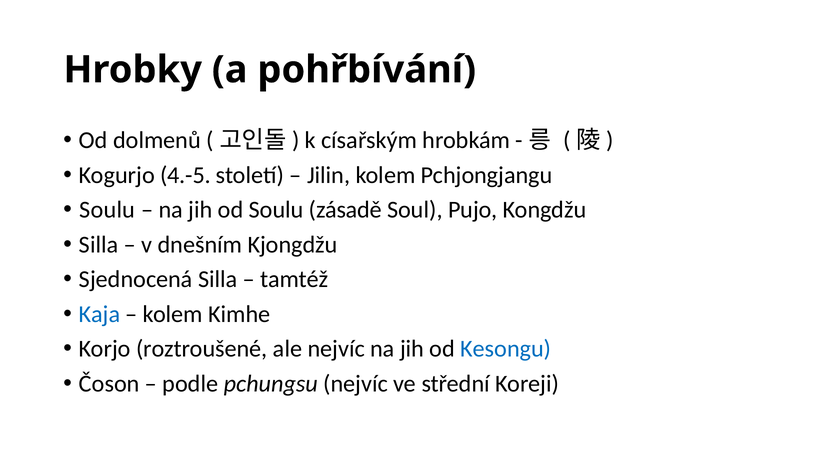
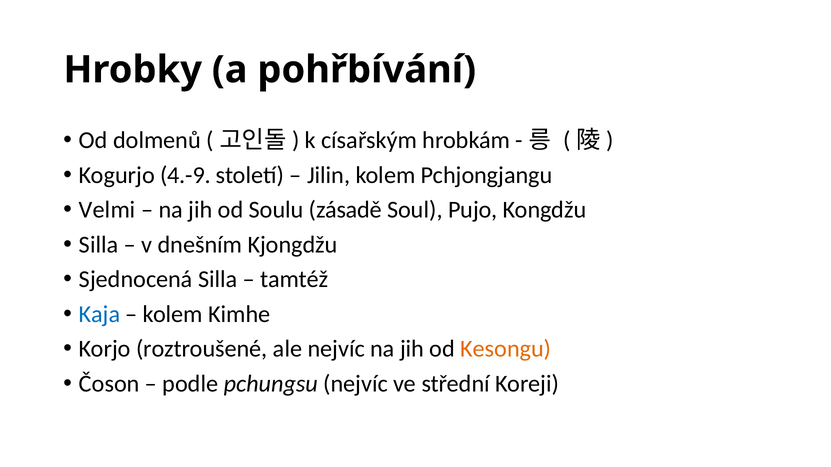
4.-5: 4.-5 -> 4.-9 (185, 175)
Soulu: Soulu -> Velmi (107, 210)
Kesongu colour: blue -> orange (506, 349)
